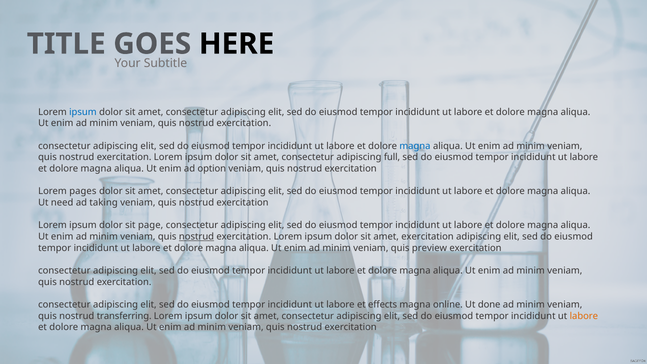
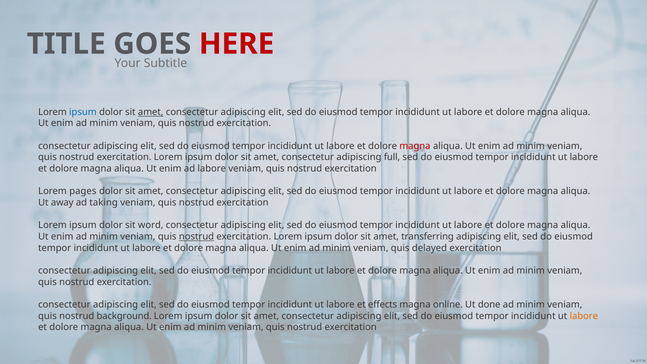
HERE colour: black -> red (237, 44)
amet underline: none -> present (151, 112)
magna colour: blue -> red (415, 146)
ad option: option -> labore (212, 169)
need: need -> away (62, 203)
page: page -> word (151, 225)
amet exercitation: exercitation -> transferring (428, 237)
preview: preview -> delayed (429, 248)
transferring: transferring -> background (124, 316)
